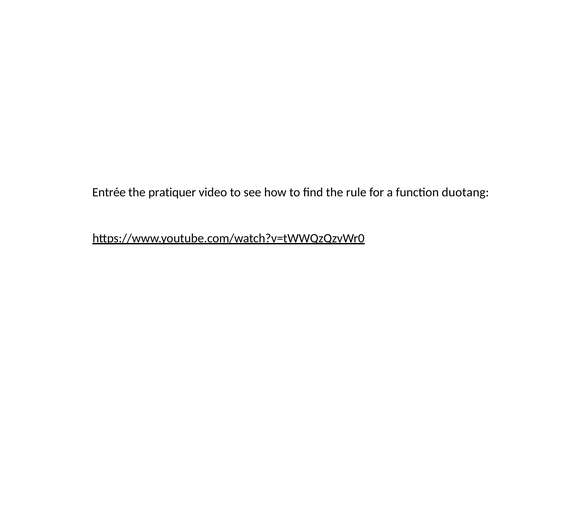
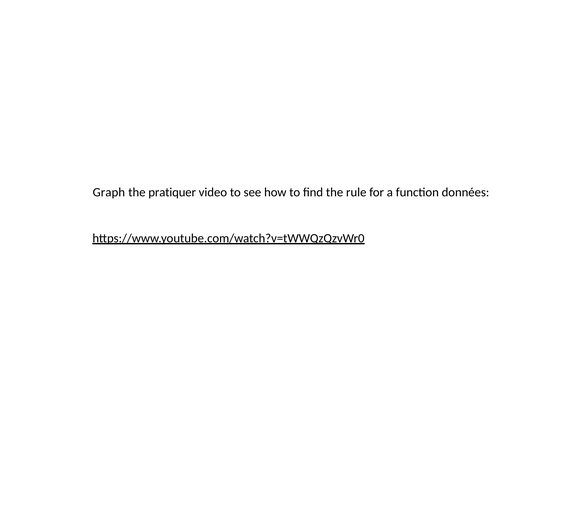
Entrée: Entrée -> Graph (109, 193)
duotang: duotang -> données (465, 193)
